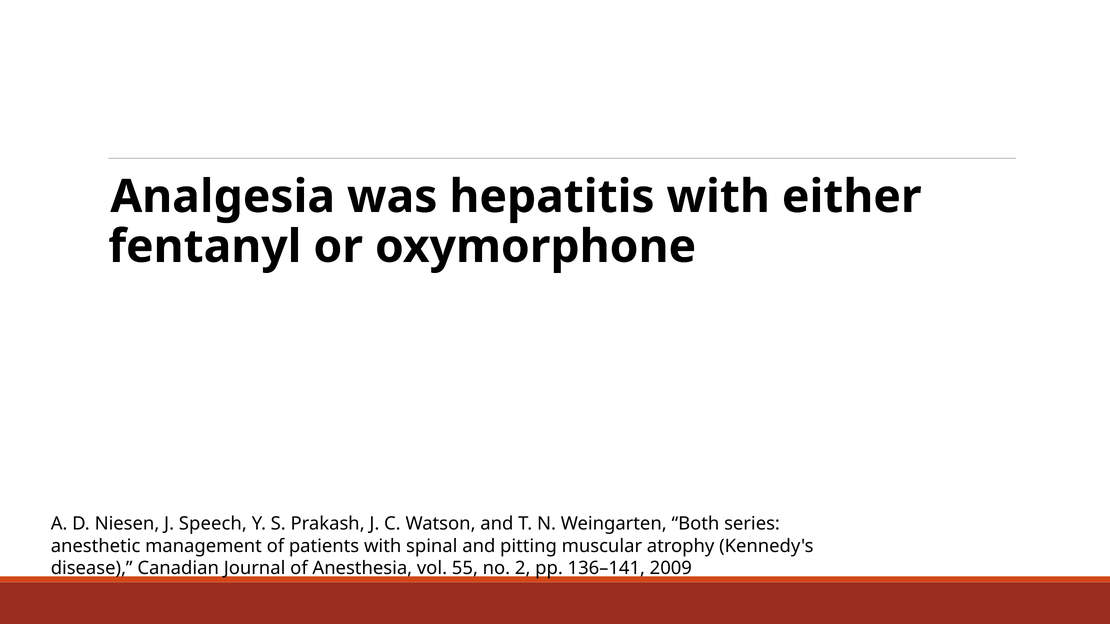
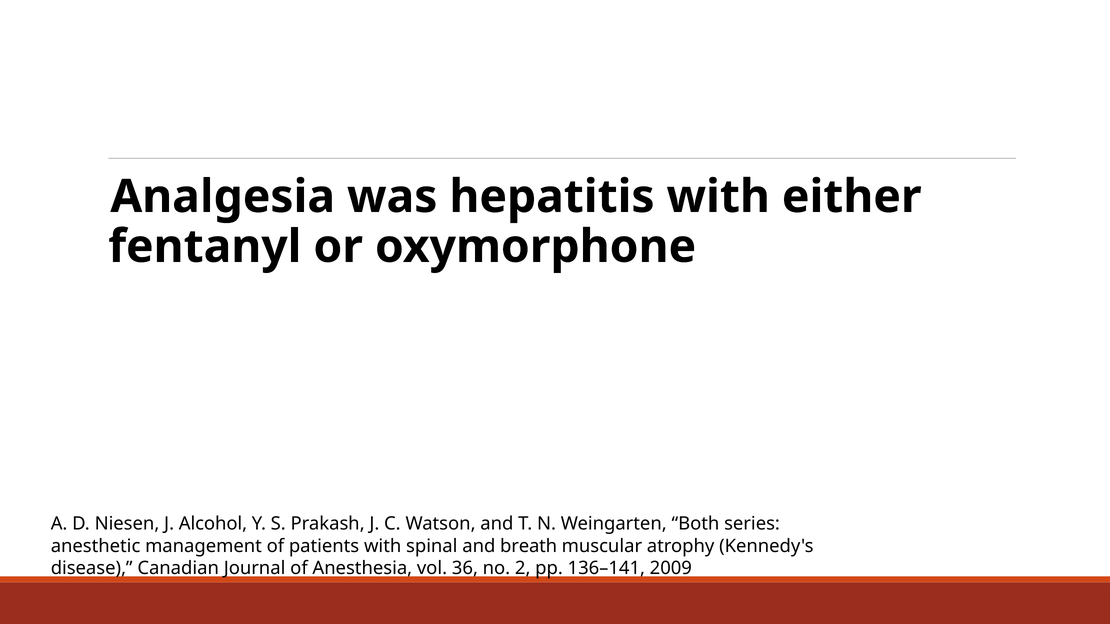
Speech: Speech -> Alcohol (213, 524)
pitting: pitting -> breath (529, 546)
55: 55 -> 36 (465, 569)
